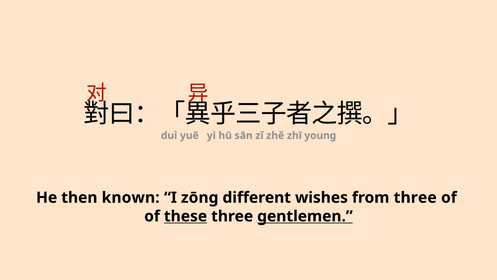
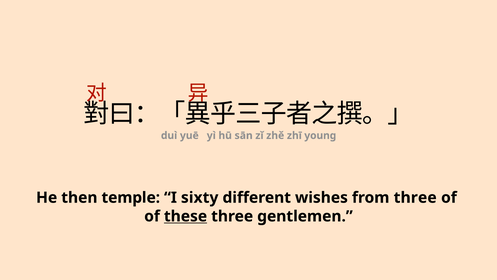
known: known -> temple (131, 197)
zōng: zōng -> sixty (200, 197)
gentlemen underline: present -> none (305, 216)
